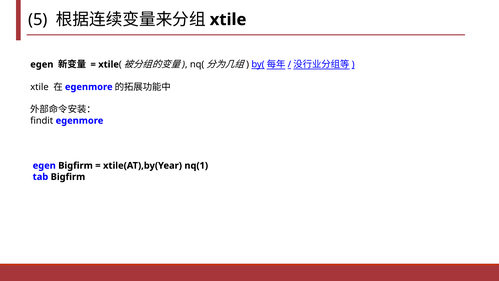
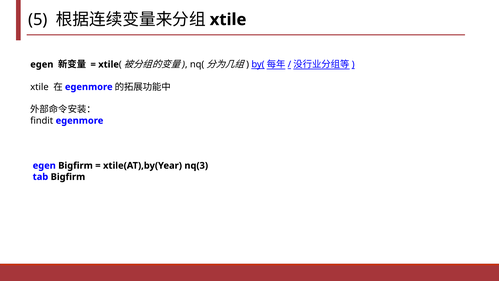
nq(1: nq(1 -> nq(3 (196, 165)
